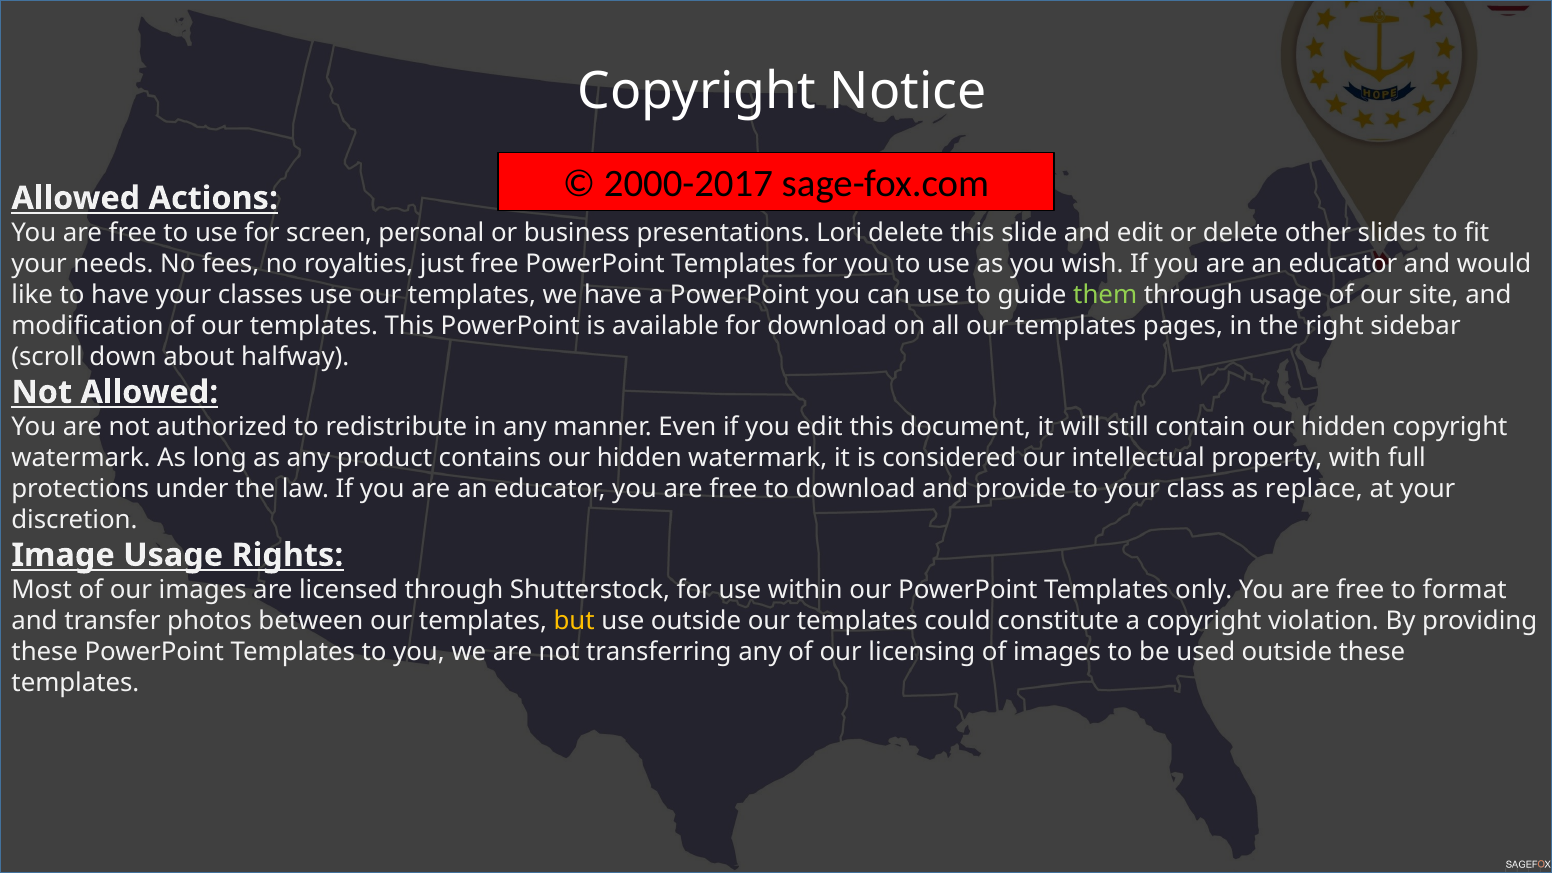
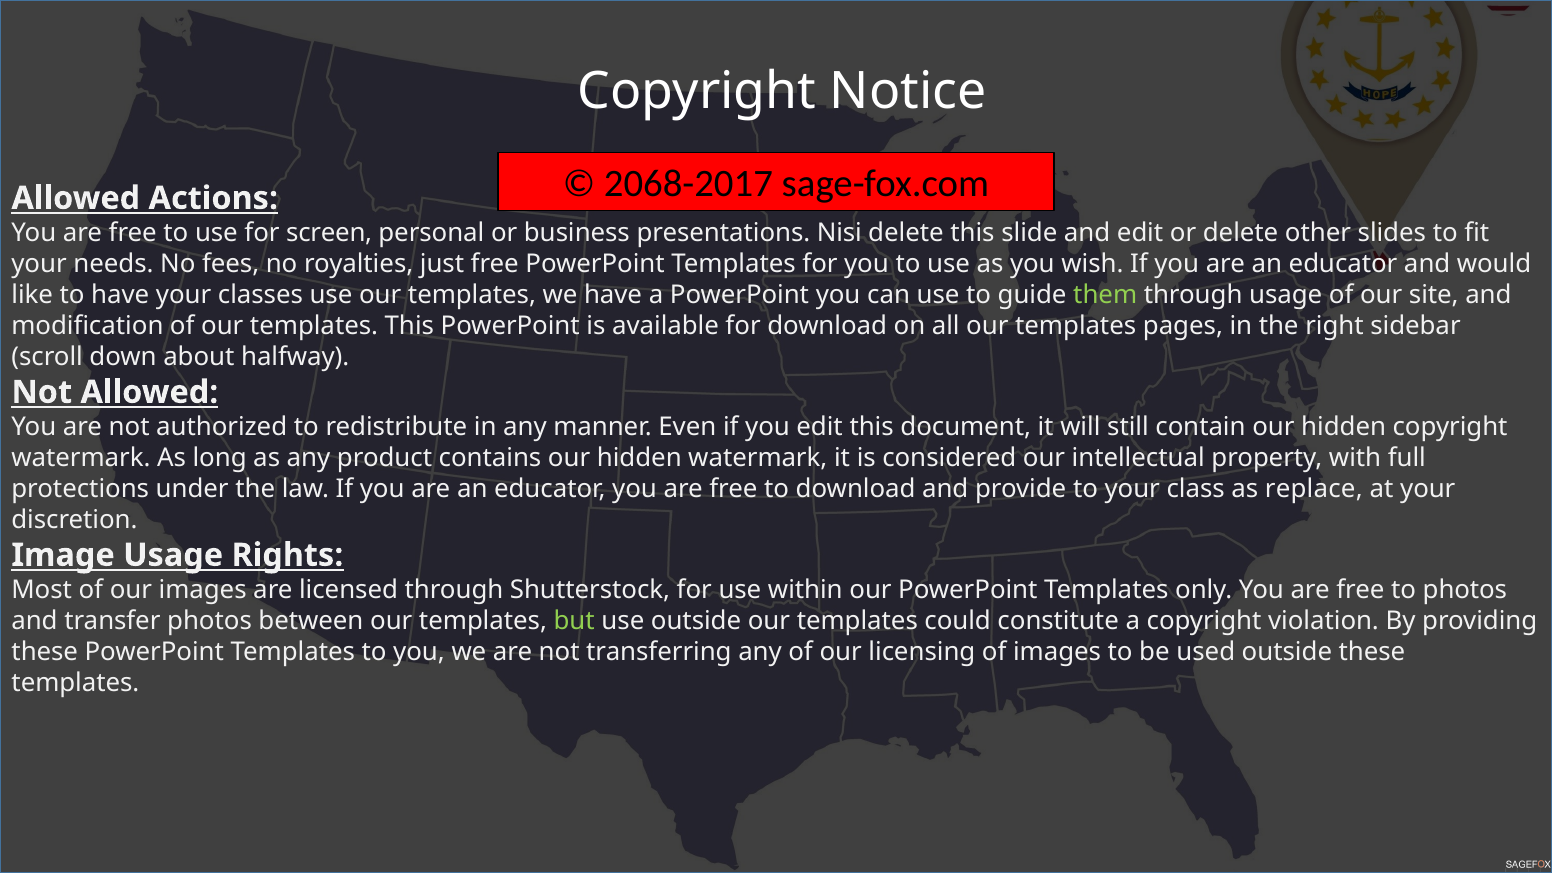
2000-2017: 2000-2017 -> 2068-2017 (688, 184)
Lori: Lori -> Nisi (839, 233)
to format: format -> photos (1465, 590)
but colour: yellow -> light green (574, 621)
